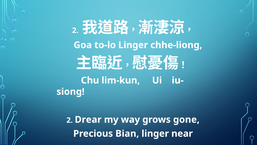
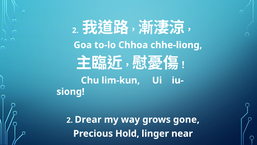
to-lo Linger: Linger -> Chhoa (133, 45)
Bian: Bian -> Hold (127, 133)
